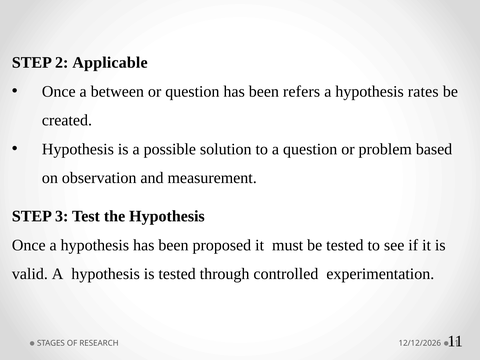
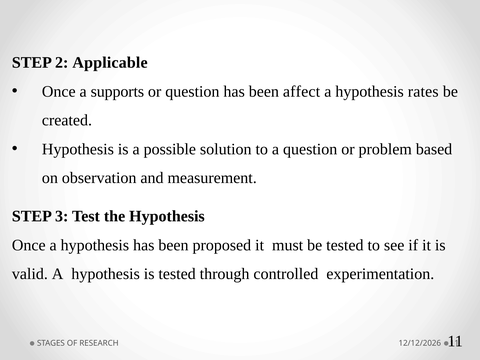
between: between -> supports (117, 91)
refers: refers -> affect (302, 91)
